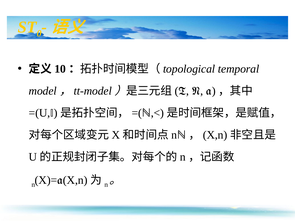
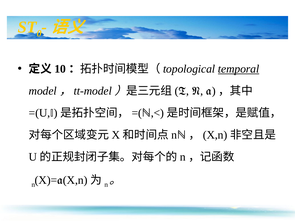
temporal underline: none -> present (239, 69)
